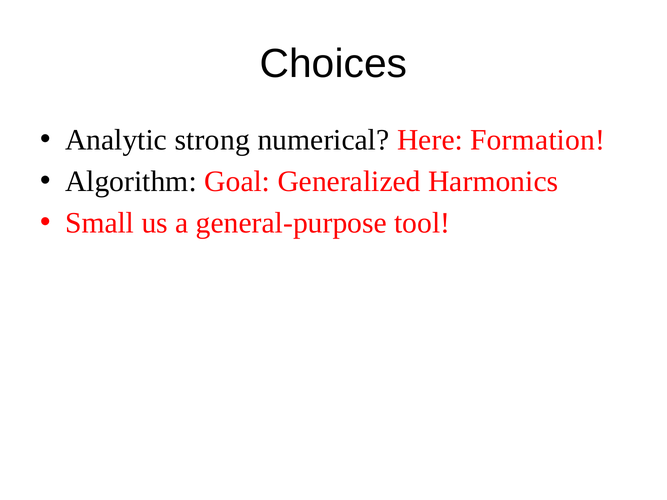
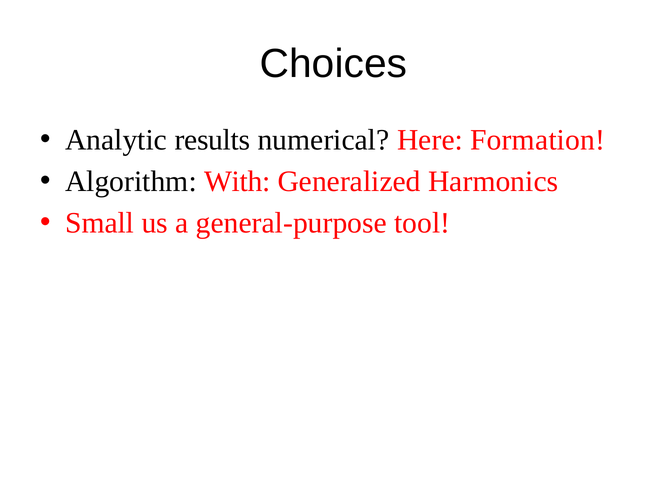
strong: strong -> results (212, 140)
Goal: Goal -> With (237, 181)
